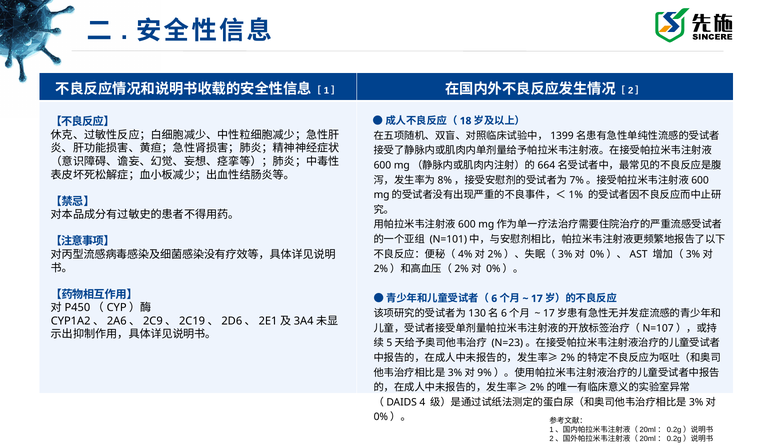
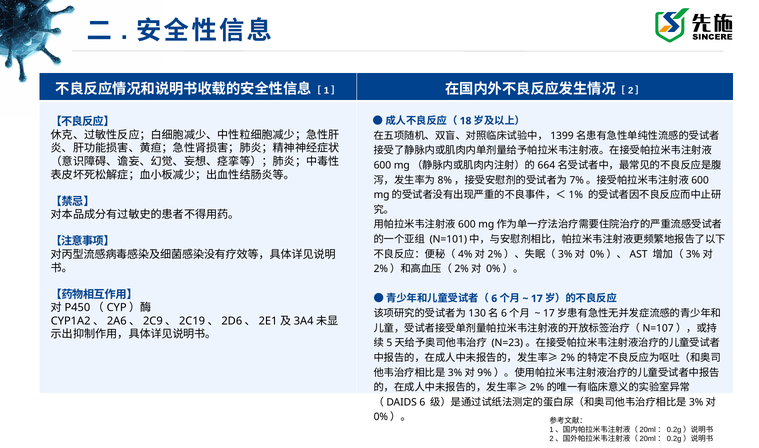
4: 4 -> 6 (422, 402)
